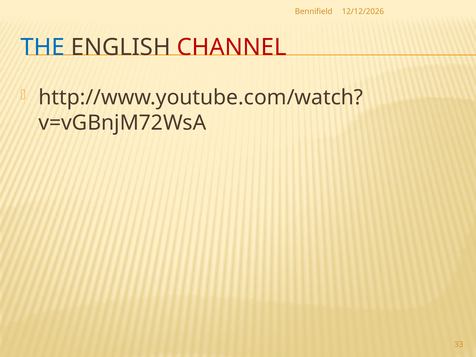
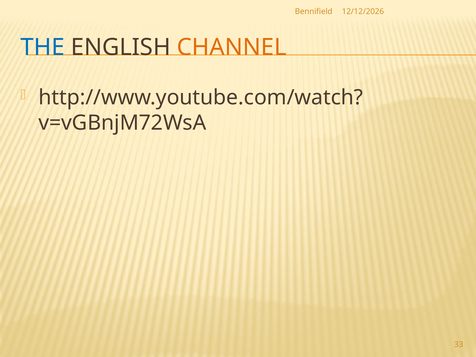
CHANNEL colour: red -> orange (232, 47)
